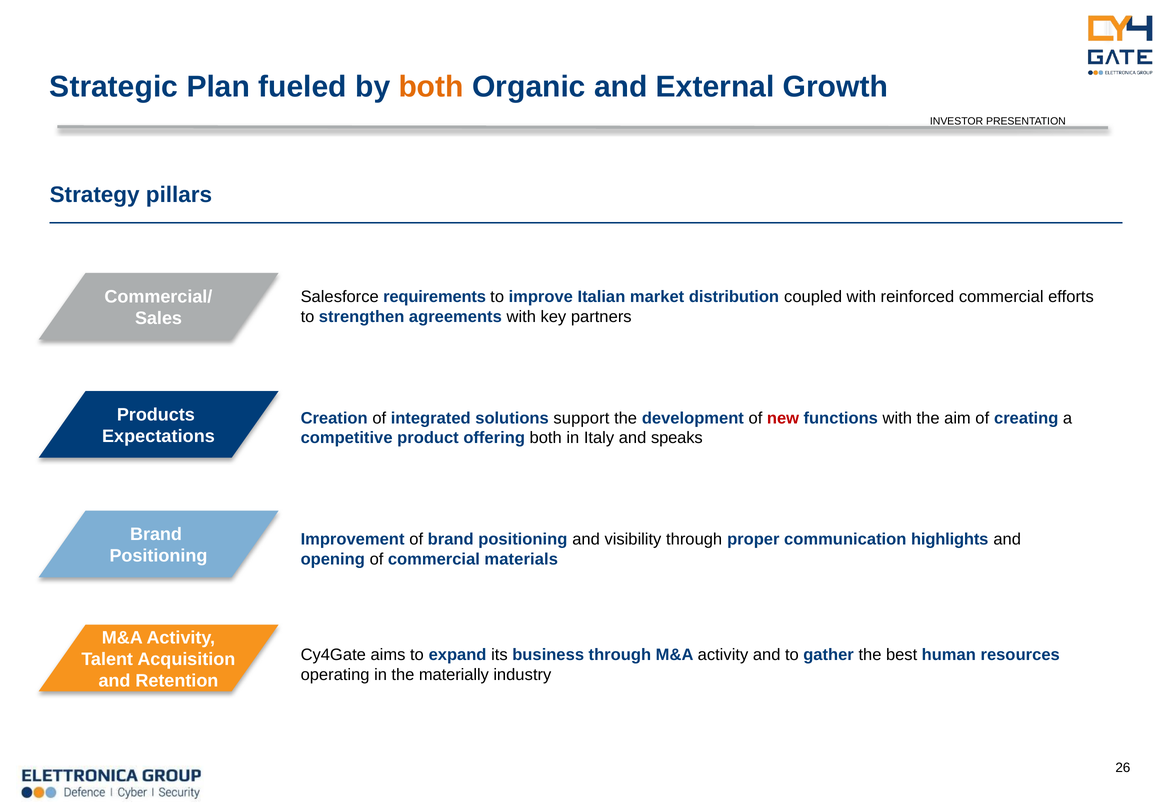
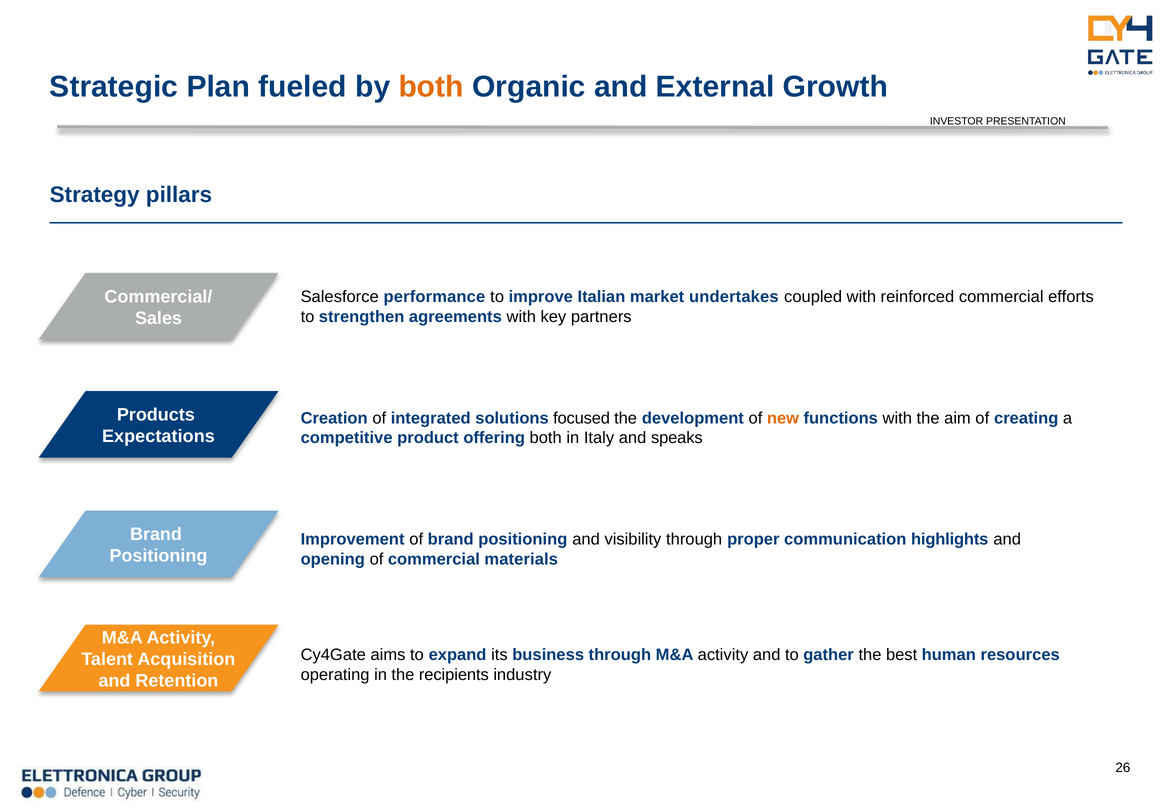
requirements: requirements -> performance (434, 297)
distribution: distribution -> undertakes (734, 297)
support: support -> focused (582, 418)
new colour: red -> orange (783, 418)
materially: materially -> recipients (454, 675)
